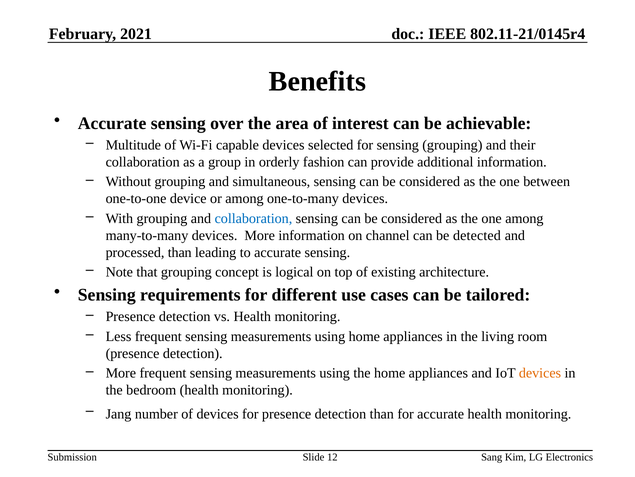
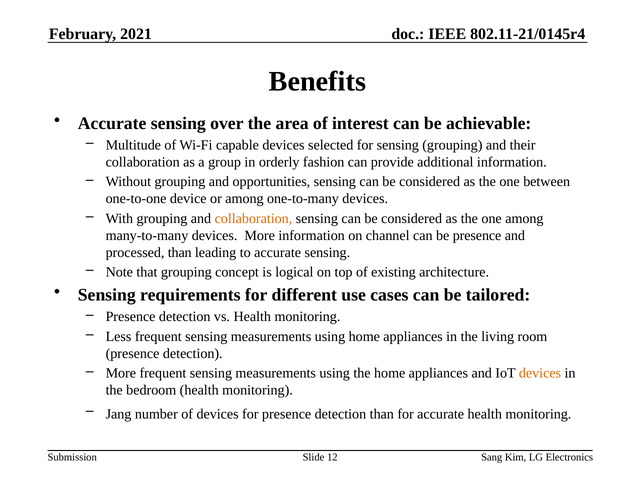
simultaneous: simultaneous -> opportunities (271, 181)
collaboration colour: blue -> orange (253, 218)
be detected: detected -> presence (477, 235)
